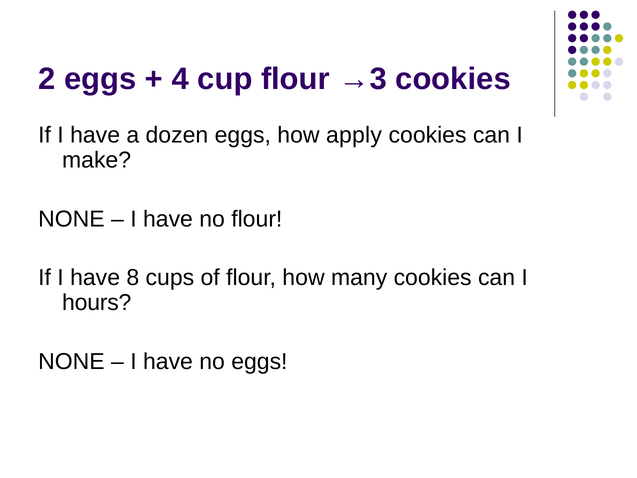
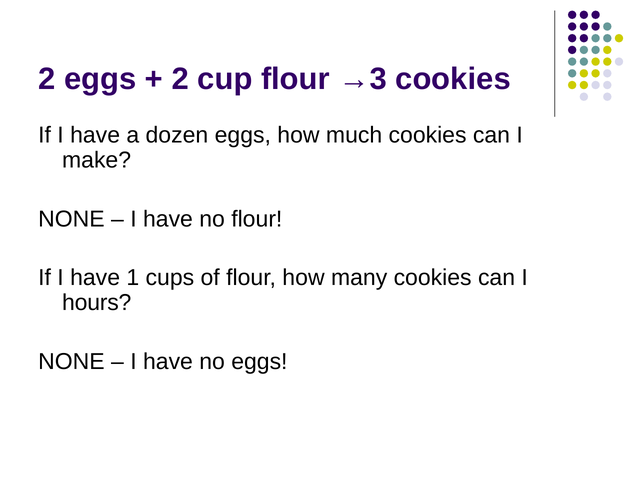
4: 4 -> 2 (180, 79)
apply: apply -> much (354, 135)
8: 8 -> 1 (133, 278)
